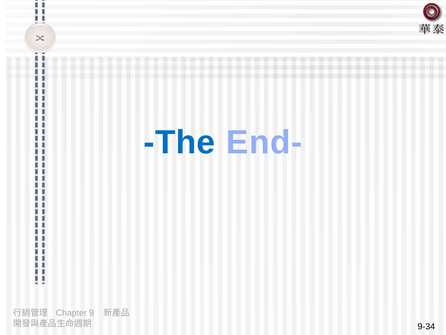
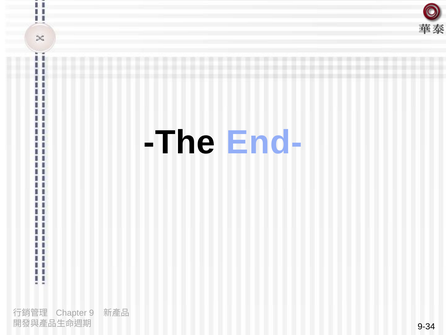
The colour: blue -> black (179, 142)
